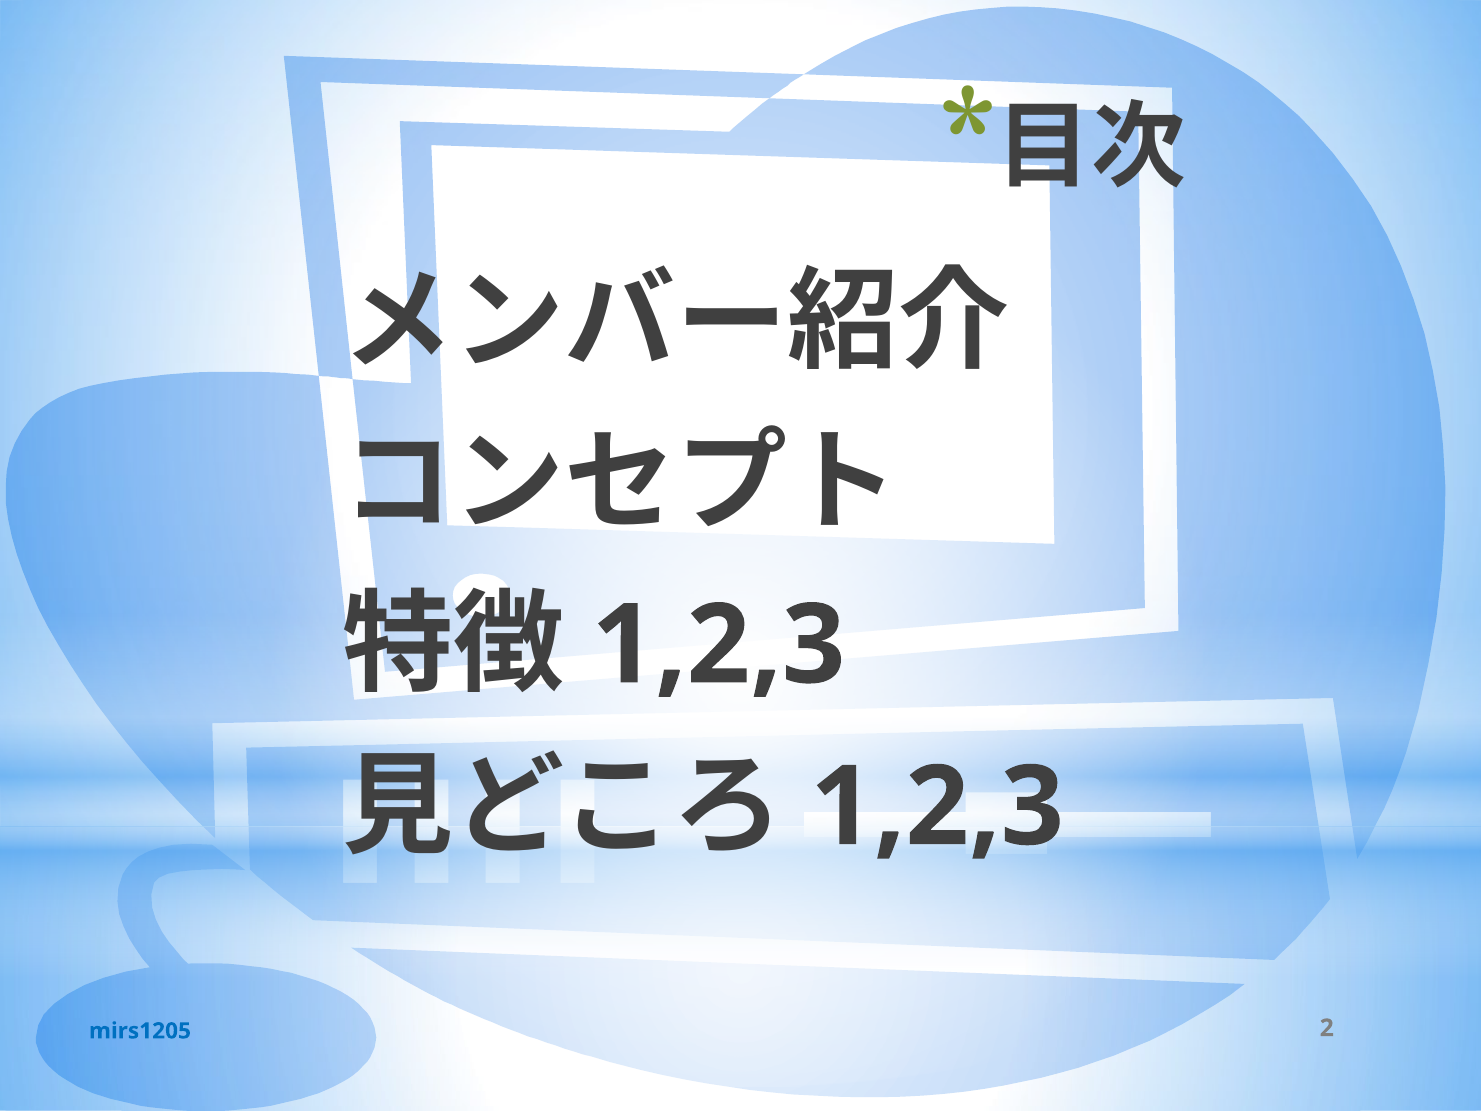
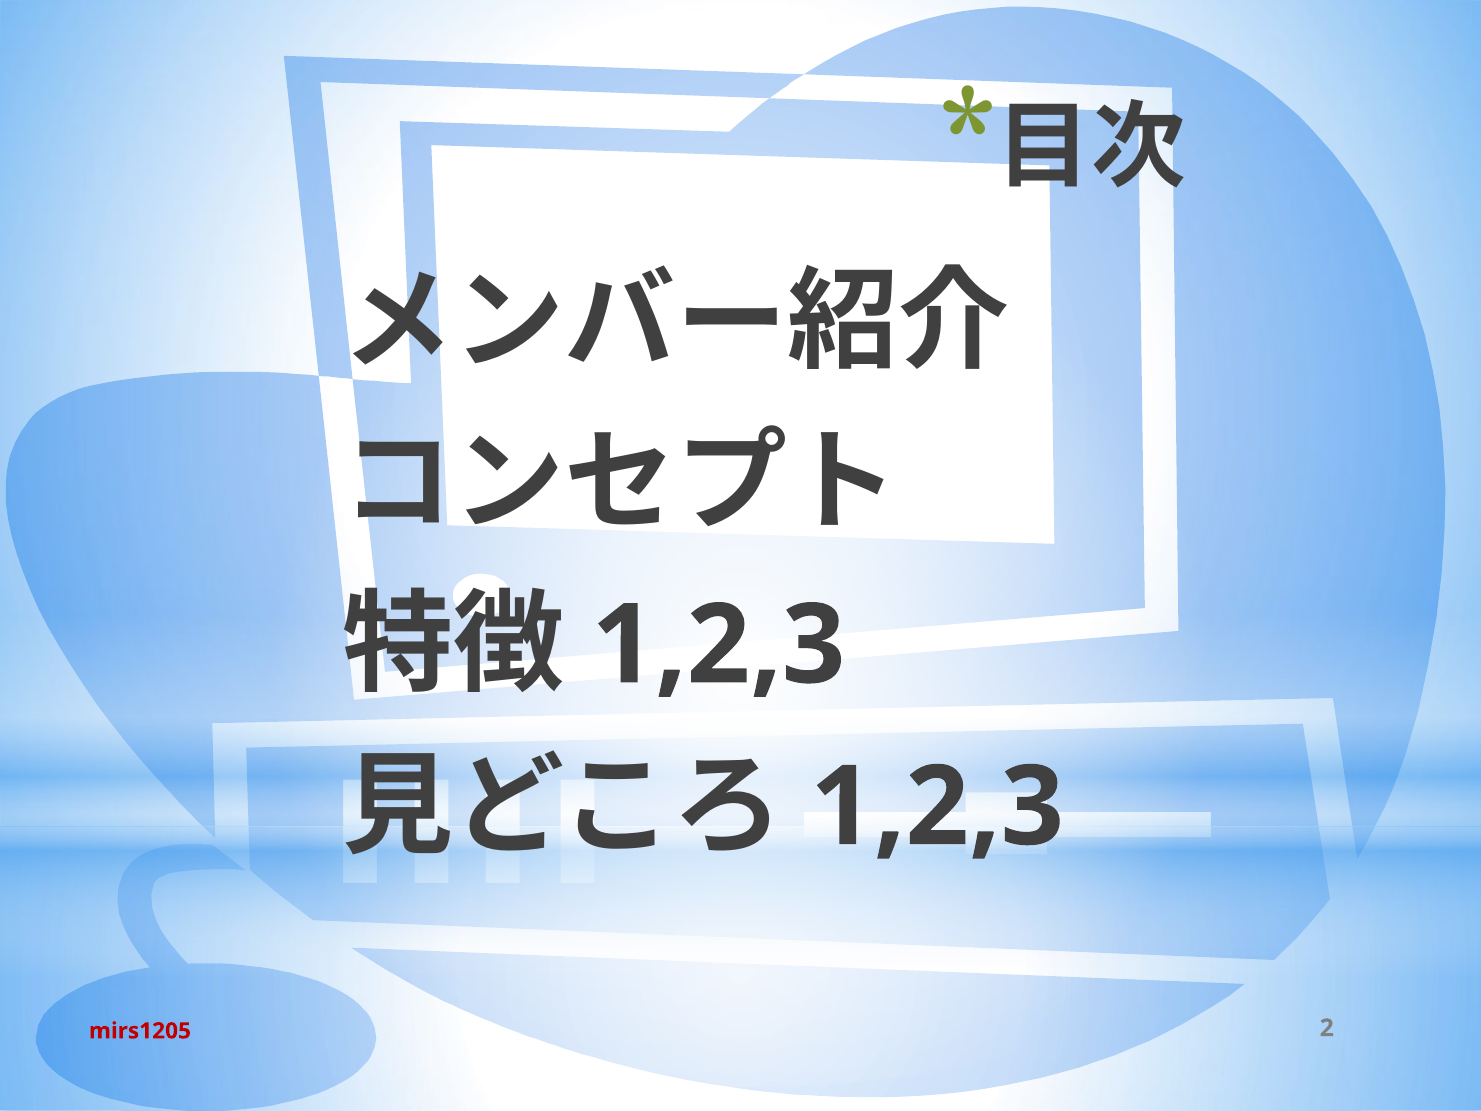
mirs1205 colour: blue -> red (140, 1031)
